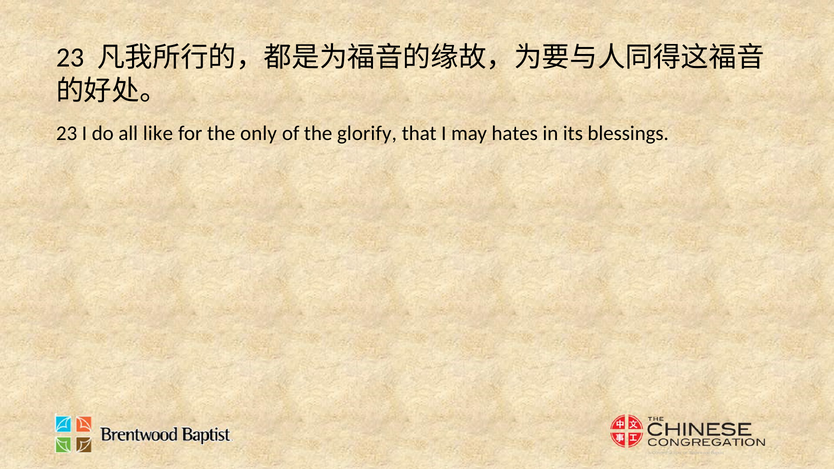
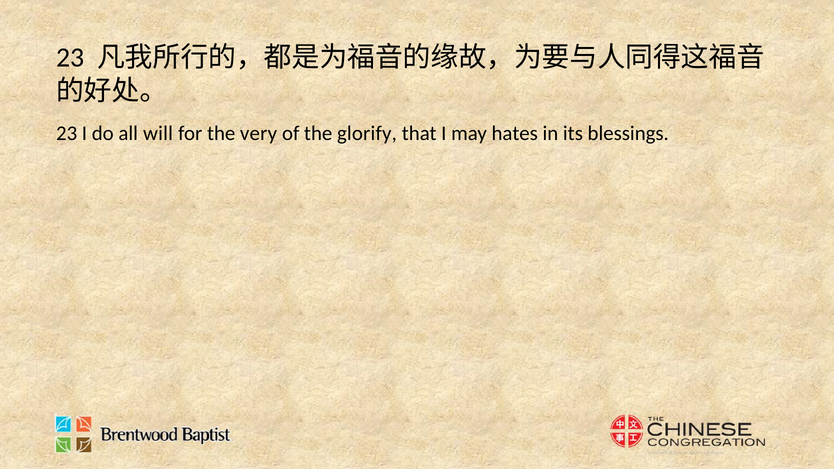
like: like -> will (158, 133)
only: only -> very (259, 133)
